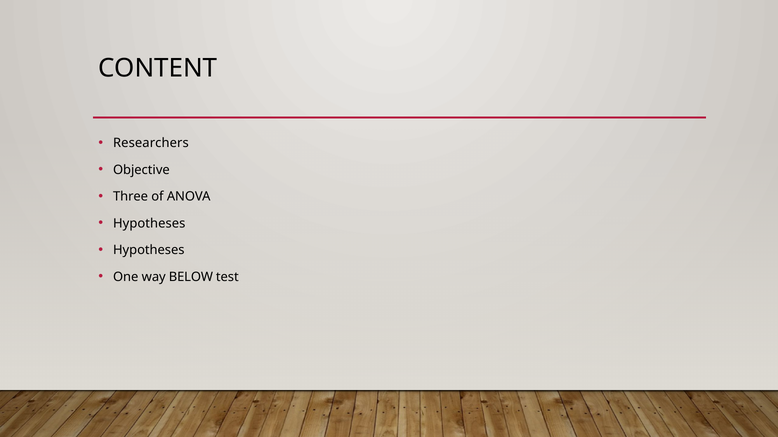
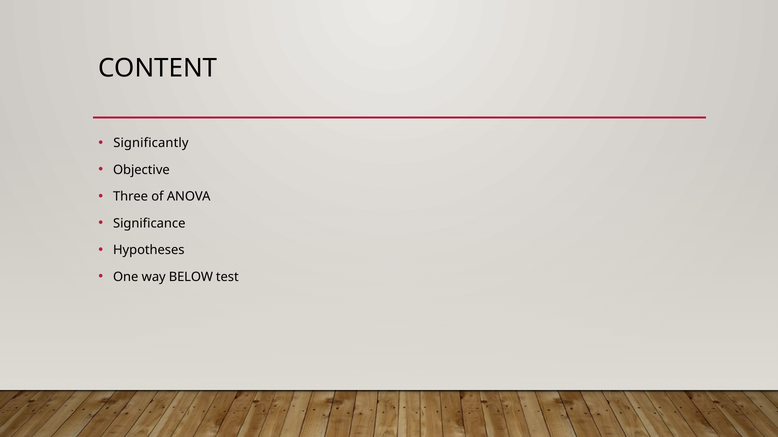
Researchers: Researchers -> Significantly (151, 143)
Hypotheses: Hypotheses -> Significance (149, 224)
